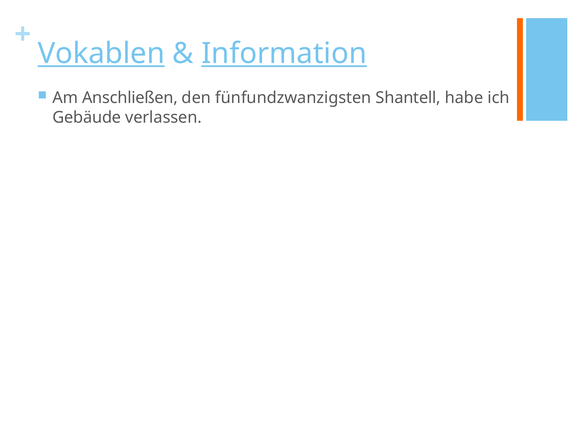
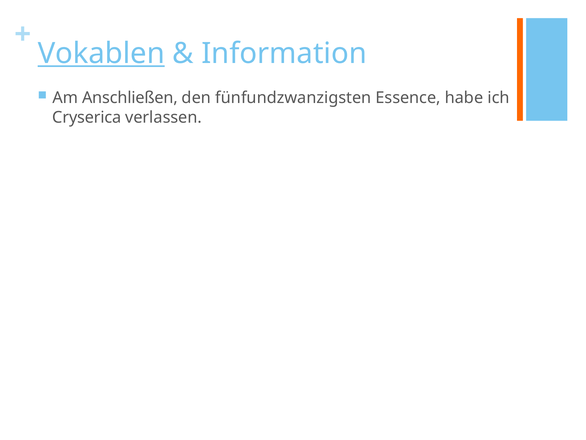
Information underline: present -> none (284, 54)
Shantell: Shantell -> Essence (408, 98)
Gebäude: Gebäude -> Cryserica (87, 117)
